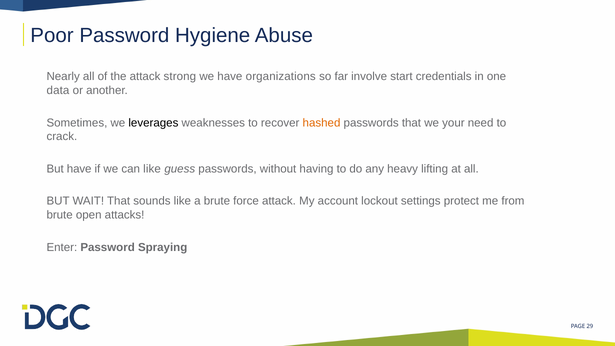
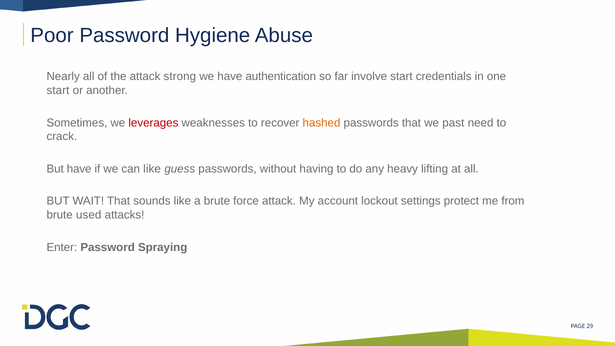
organizations: organizations -> authentication (281, 77)
data: data -> start (58, 90)
leverages colour: black -> red (153, 123)
your: your -> past (453, 123)
open: open -> used (89, 215)
